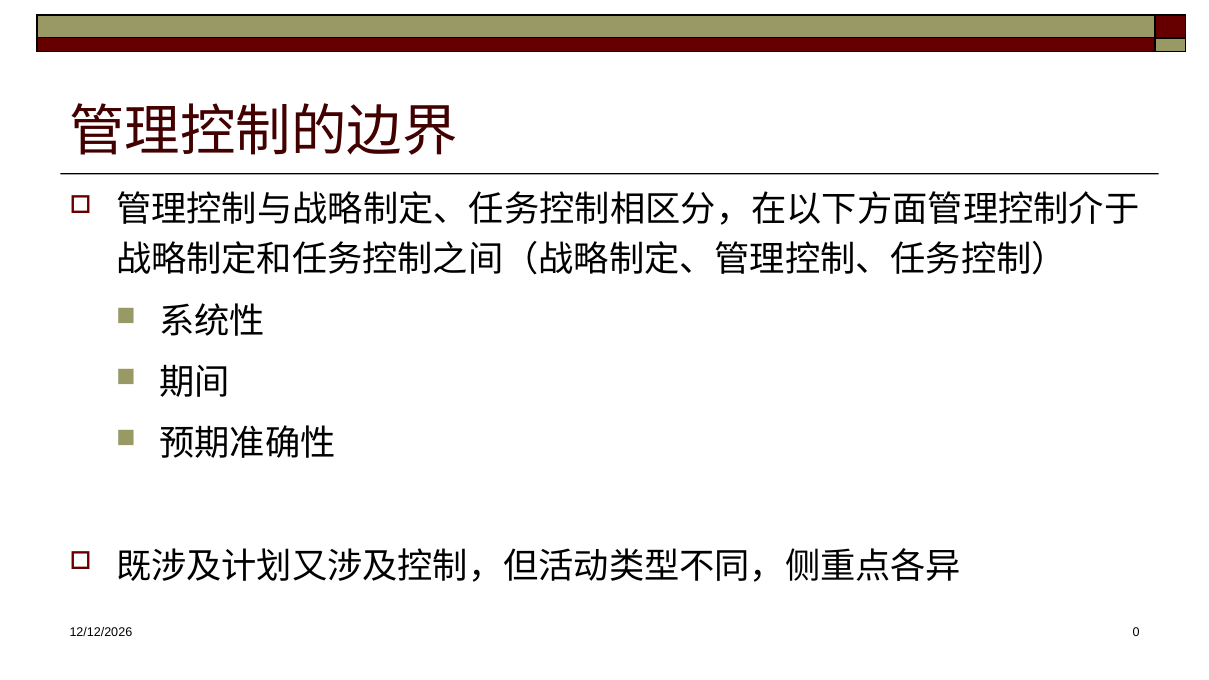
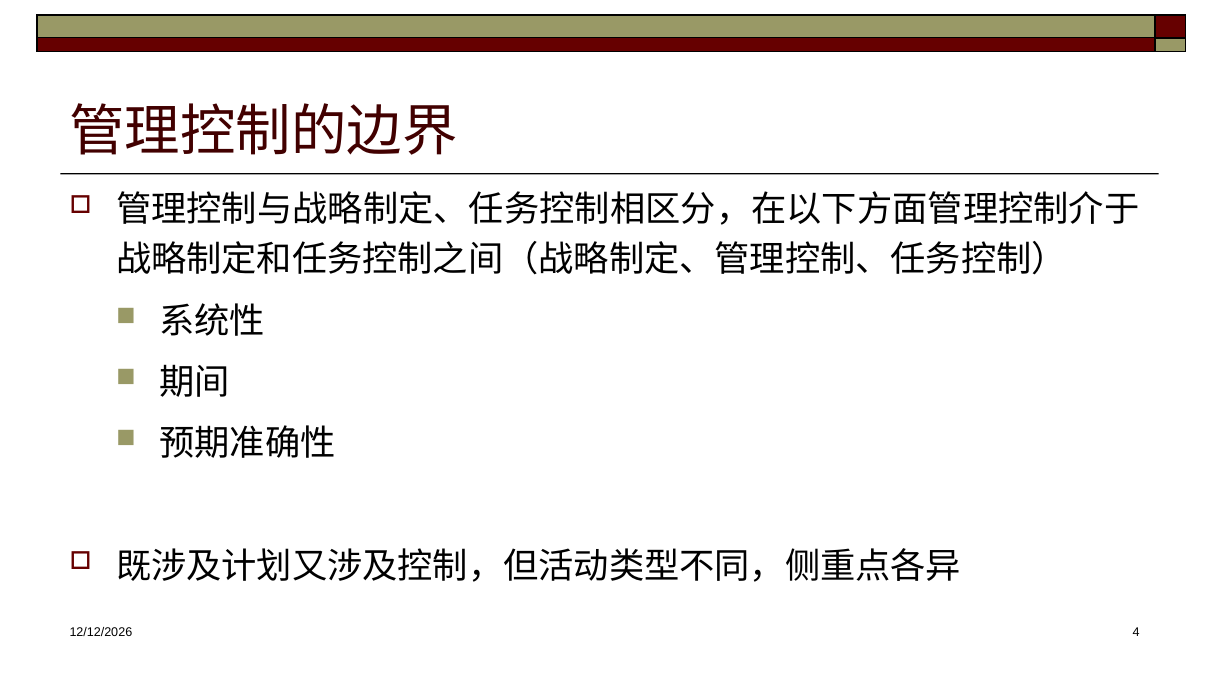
0: 0 -> 4 (1136, 633)
